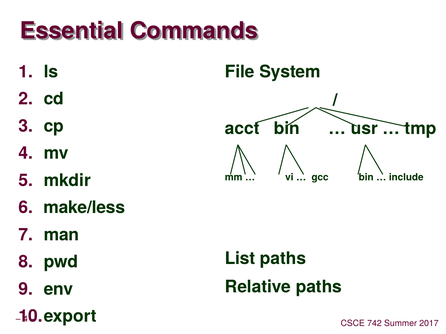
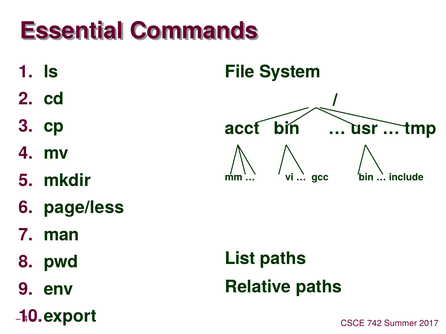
make/less: make/less -> page/less (84, 208)
